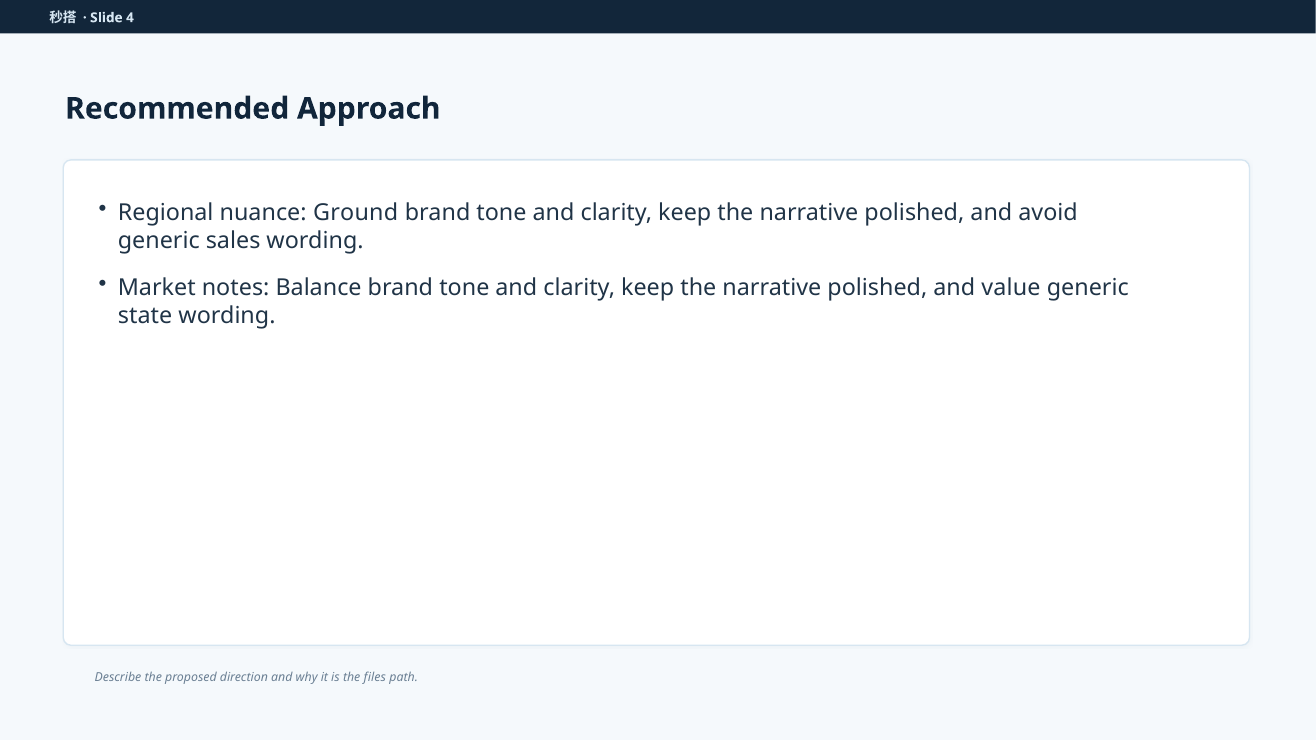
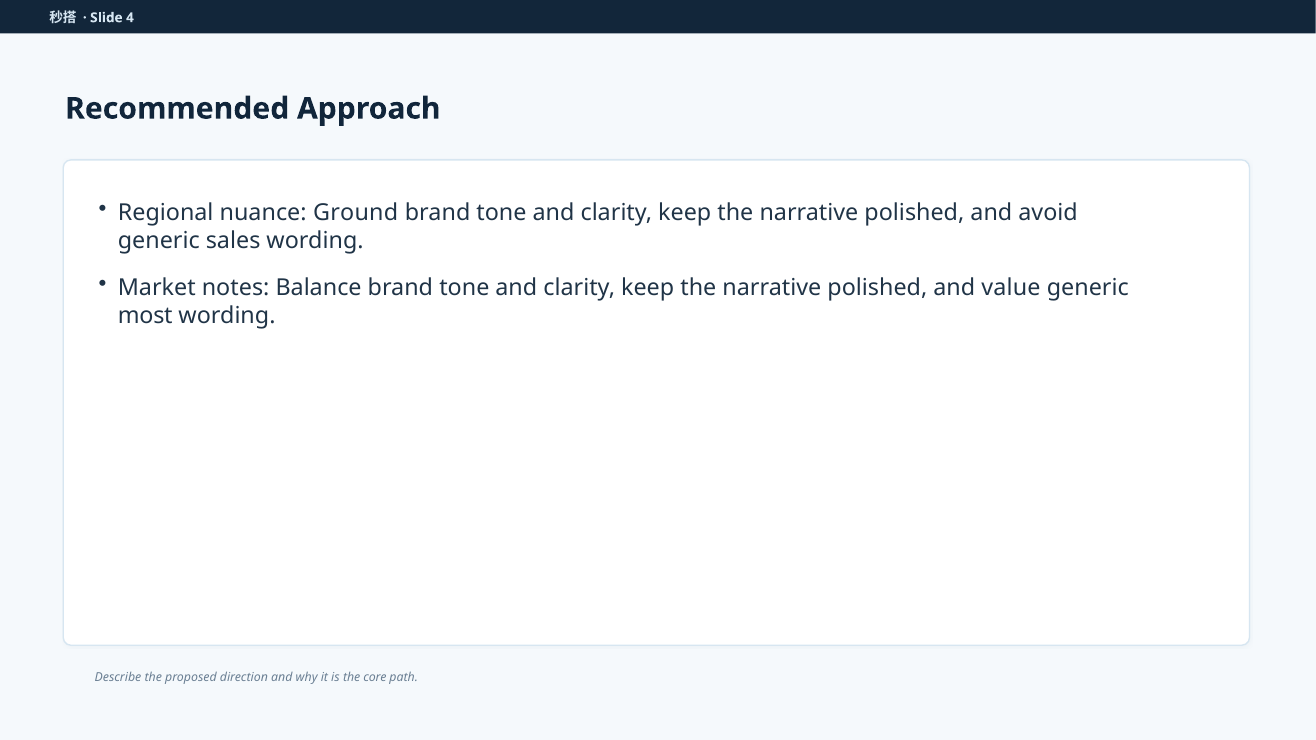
state: state -> most (145, 316)
files: files -> core (375, 678)
